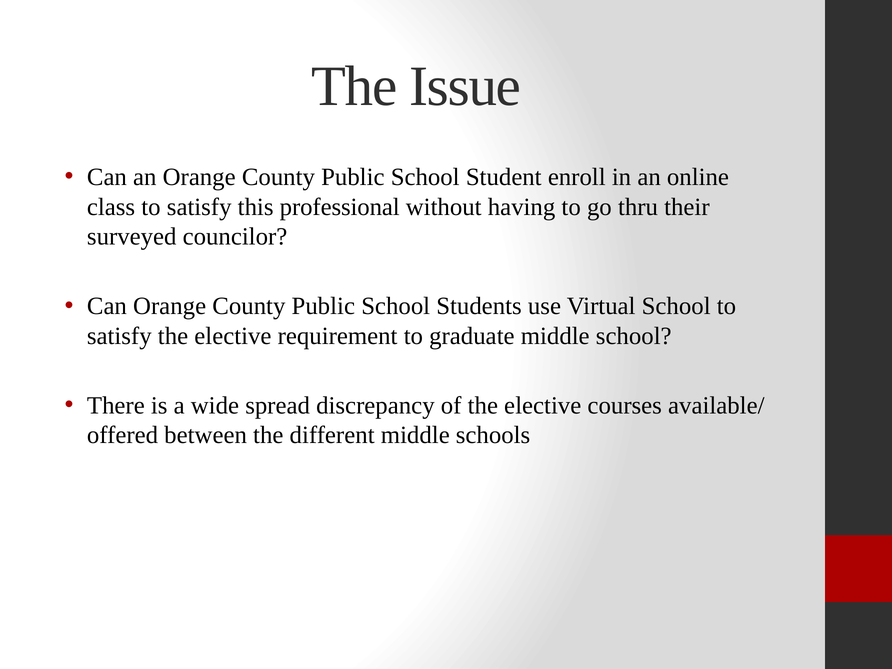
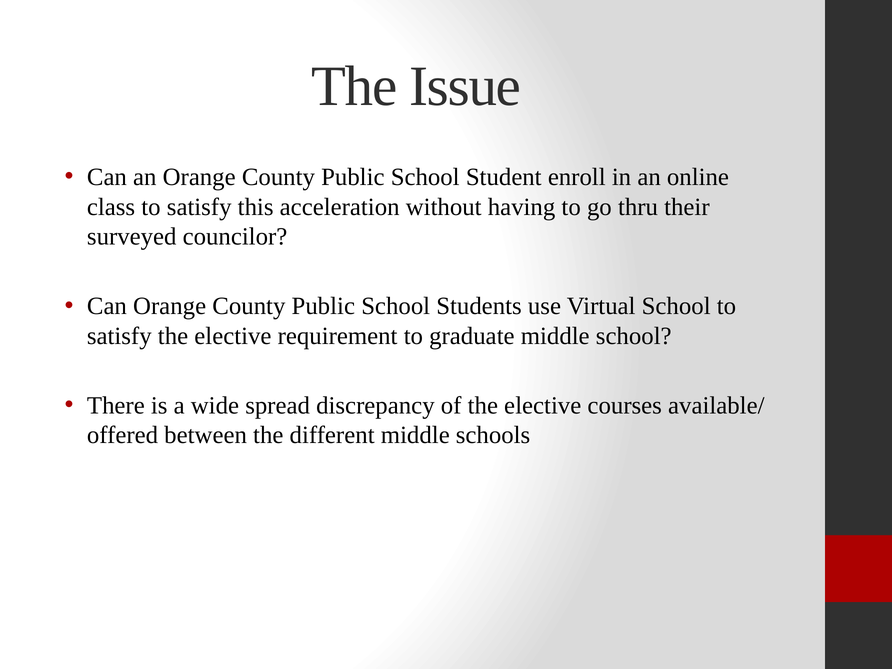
professional: professional -> acceleration (340, 207)
